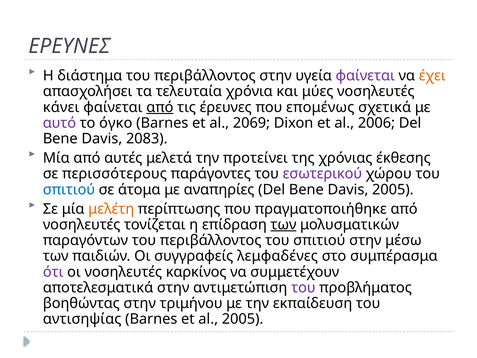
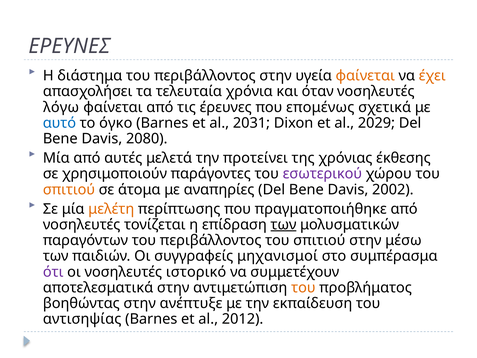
φαίνεται colour: purple -> orange (365, 76)
μύες: μύες -> όταν (318, 91)
κάνει: κάνει -> λόγω (61, 107)
από underline: present -> none (160, 107)
αυτό colour: purple -> blue (59, 123)
2069: 2069 -> 2031 (251, 123)
2006: 2006 -> 2029 (376, 123)
2083: 2083 -> 2080 (147, 139)
περισσότερους: περισσότερους -> χρησιμοποιούν (115, 174)
σπιτιού colour: blue -> orange (69, 189)
Davis 2005: 2005 -> 2002 (393, 189)
λεμφαδένες: λεμφαδένες -> μηχανισμοί (277, 256)
καρκίνος: καρκίνος -> ιστορικό (196, 272)
του colour: purple -> orange (303, 287)
τριμήνου: τριμήνου -> ανέπτυξε (191, 303)
al 2005: 2005 -> 2012 (243, 319)
